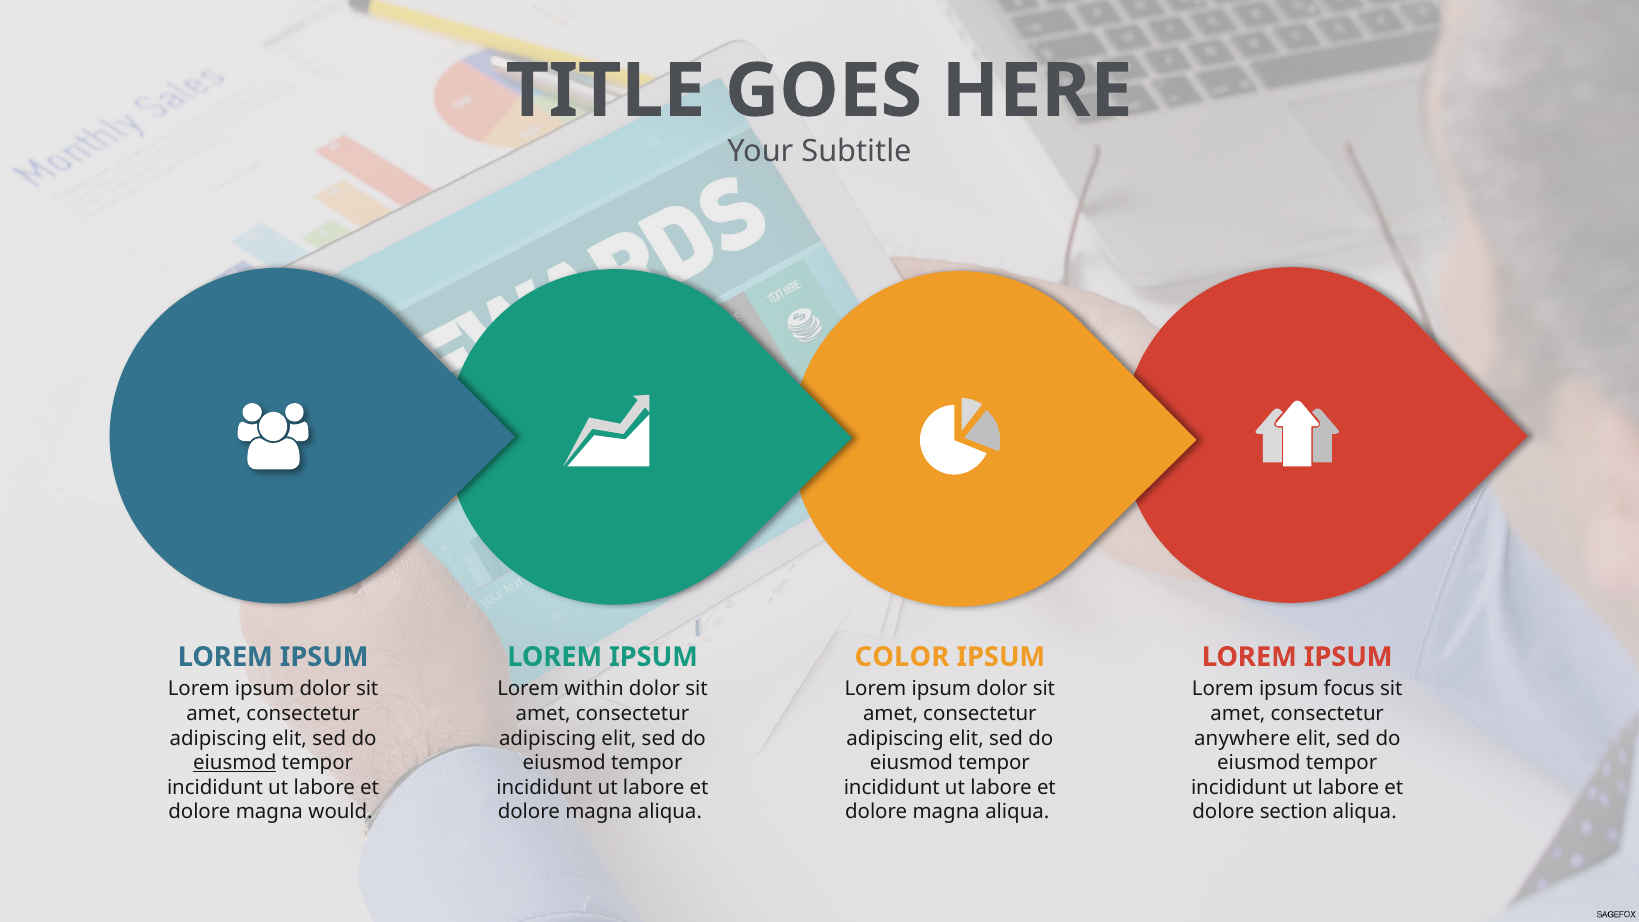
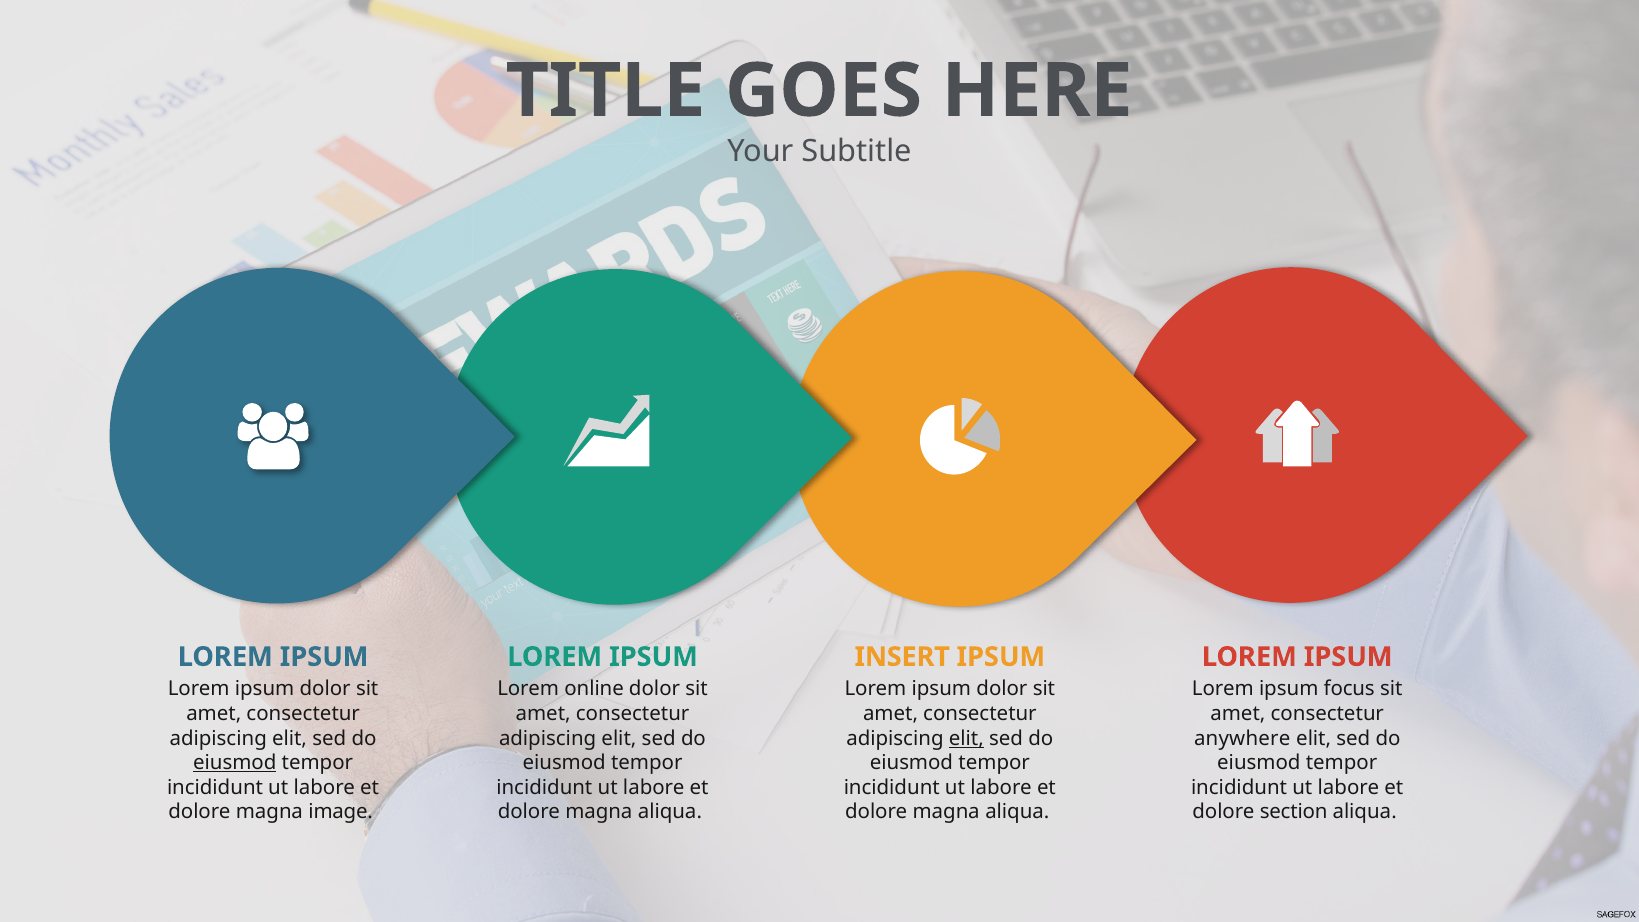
COLOR: COLOR -> INSERT (902, 657)
within: within -> online (594, 689)
elit underline: none -> present (966, 738)
would: would -> image (341, 812)
